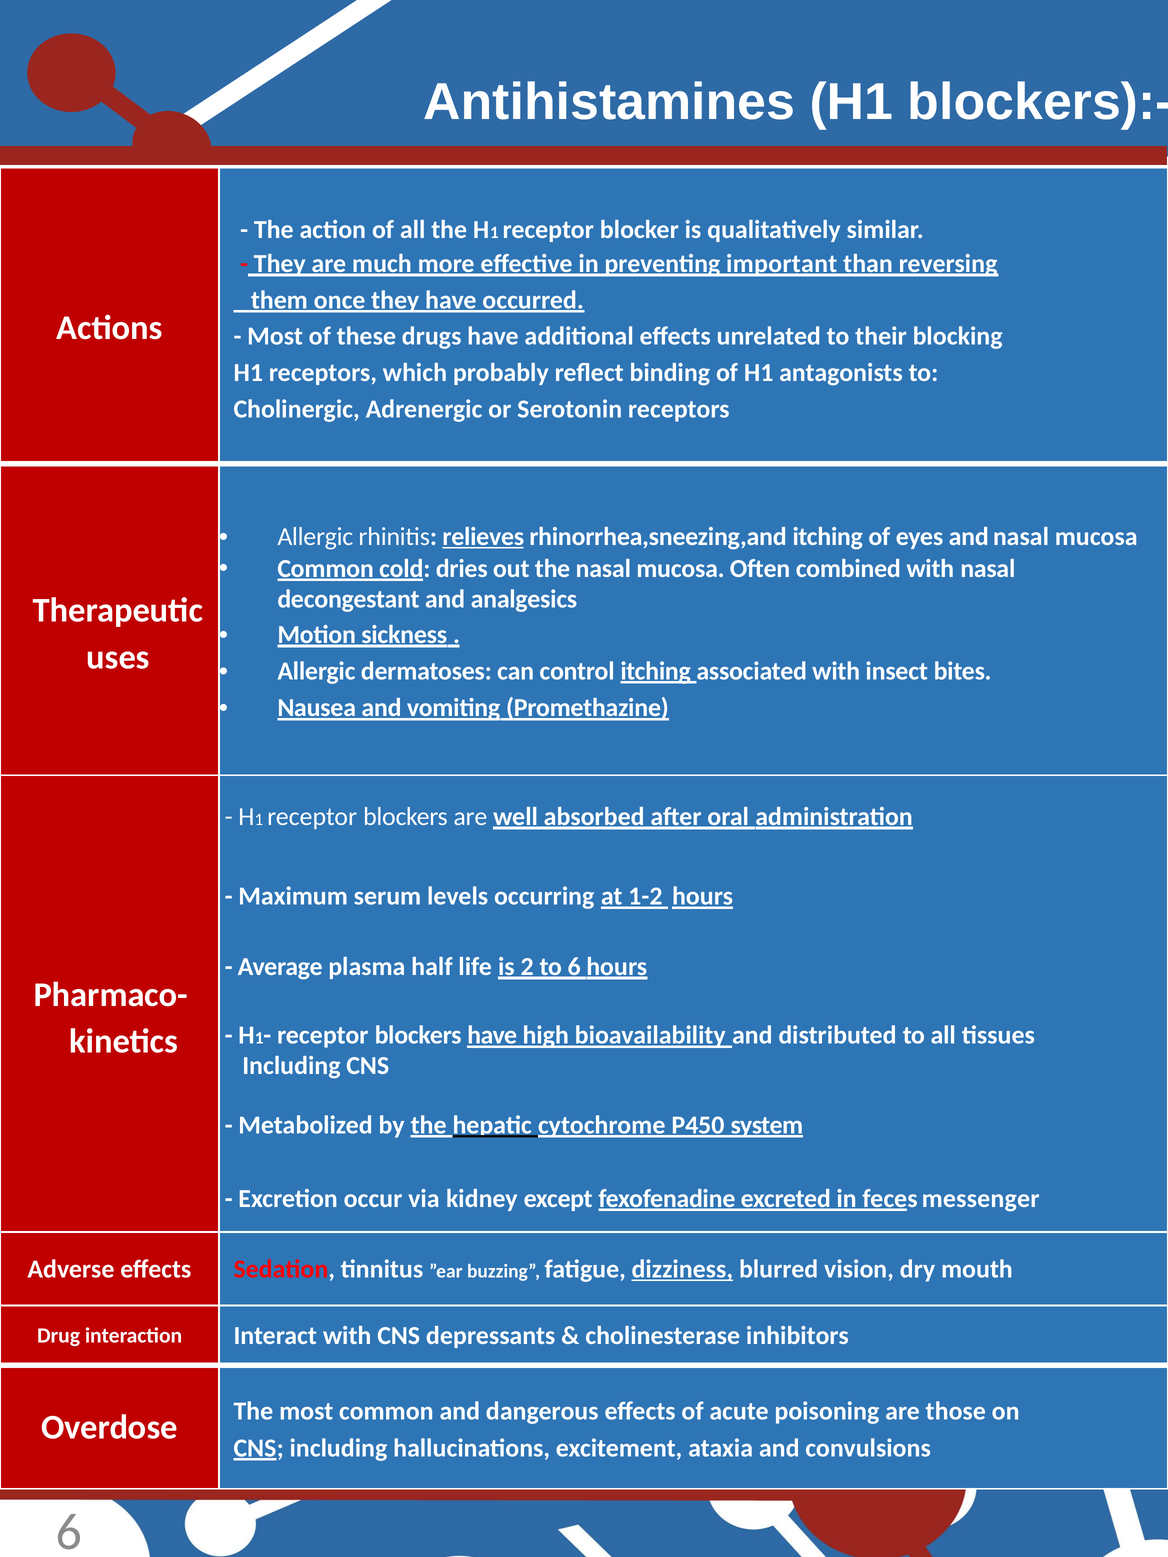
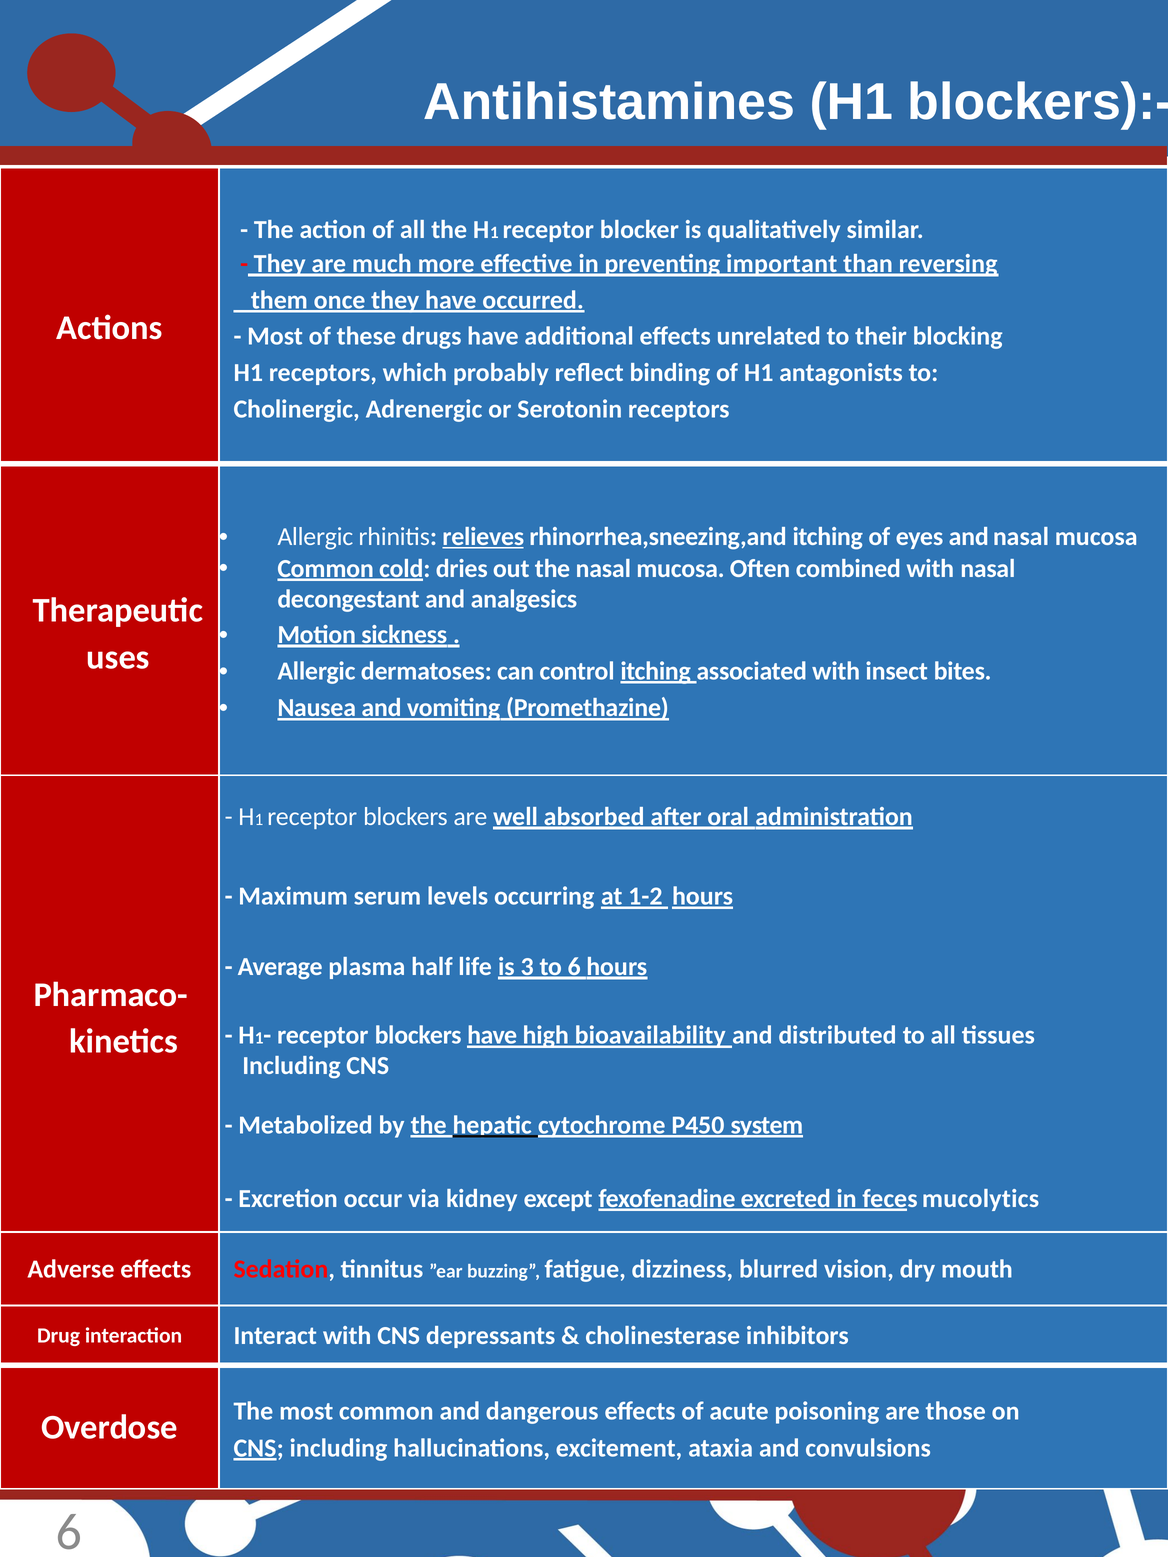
2: 2 -> 3 (527, 967)
messenger: messenger -> mucolytics (981, 1199)
dizziness underline: present -> none (682, 1269)
